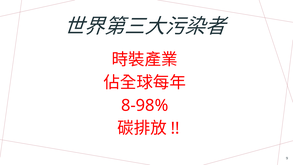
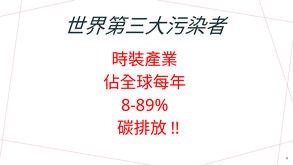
8-98%: 8-98% -> 8-89% (145, 105)
